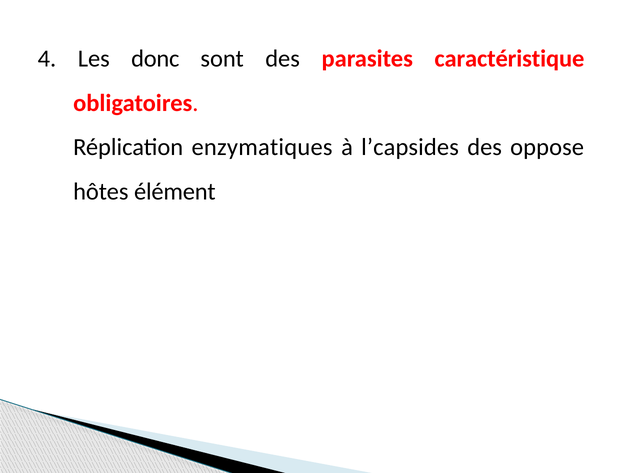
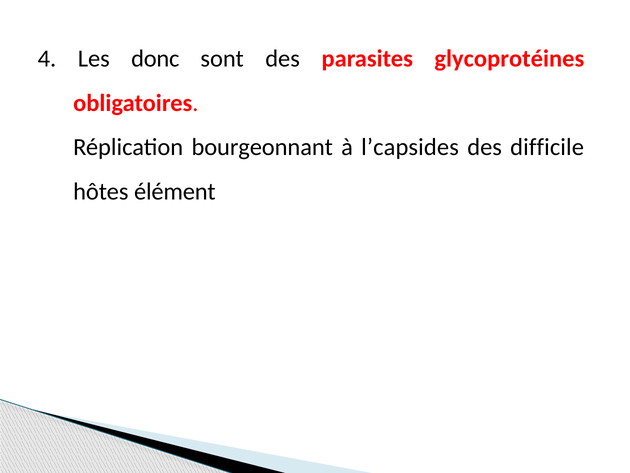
caractéristique: caractéristique -> glycoprotéines (509, 59)
enzymatiques: enzymatiques -> bourgeonnant (262, 147)
oppose: oppose -> difficile (547, 147)
